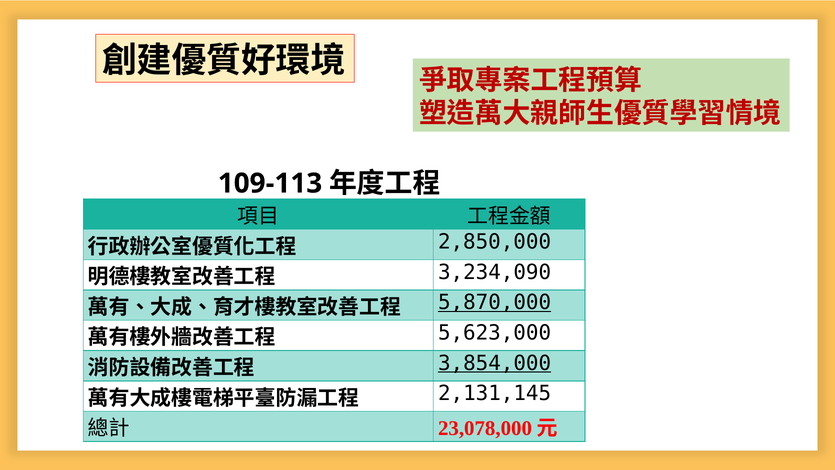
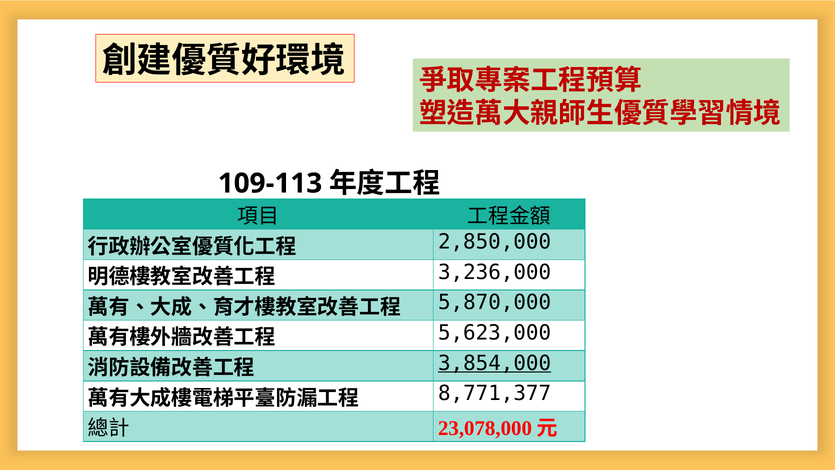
3,234,090: 3,234,090 -> 3,236,000 (495, 272)
5,870,000 underline: present -> none (495, 302)
2,131,145: 2,131,145 -> 8,771,377 (495, 393)
